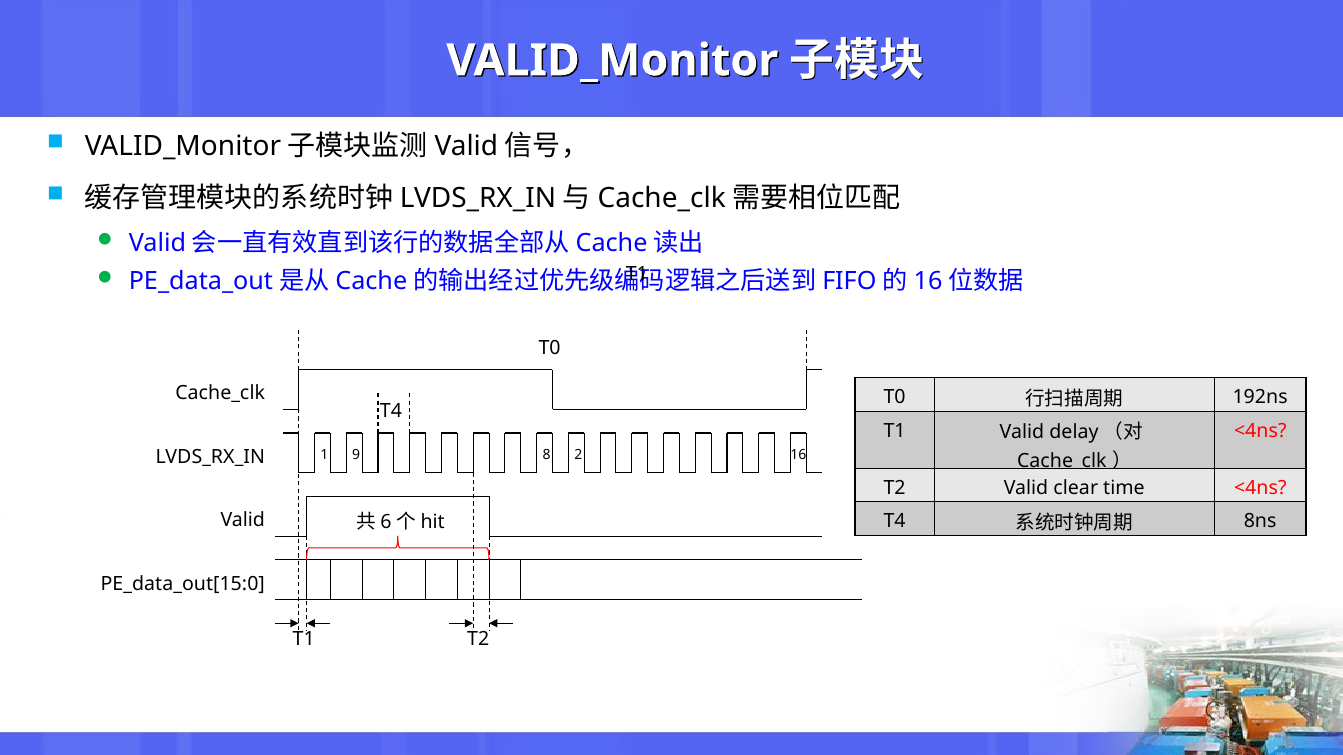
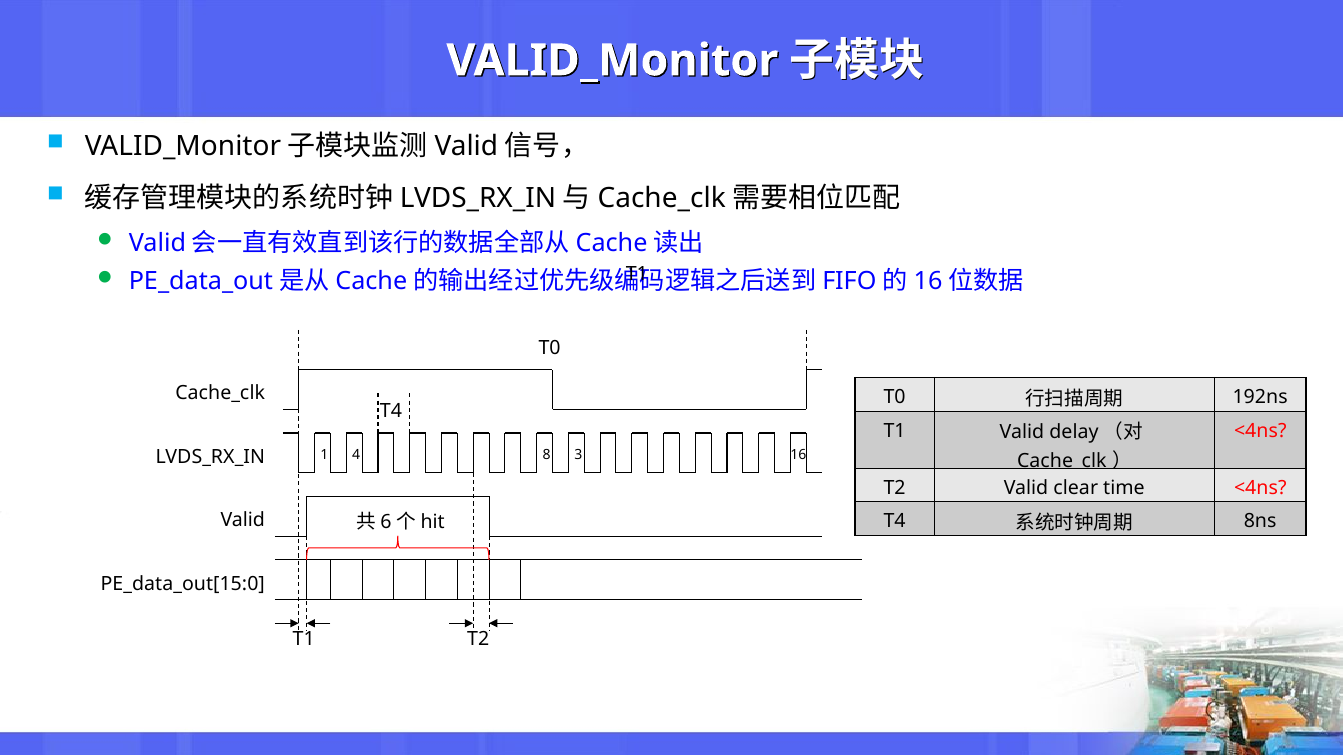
9: 9 -> 4 (356, 455)
2: 2 -> 3 (578, 455)
